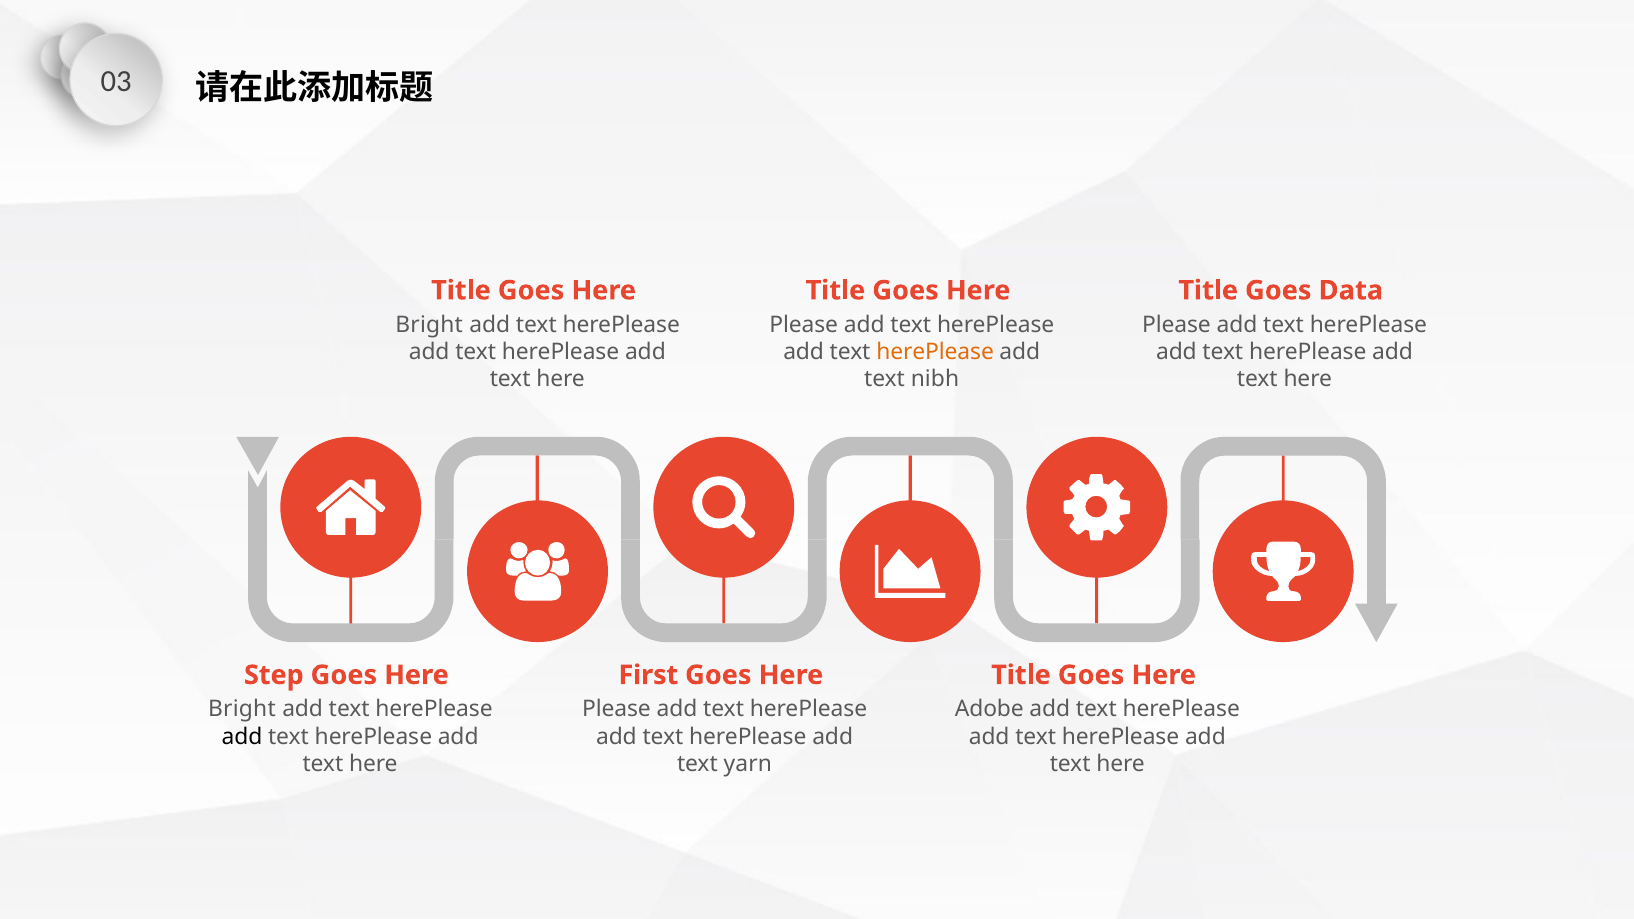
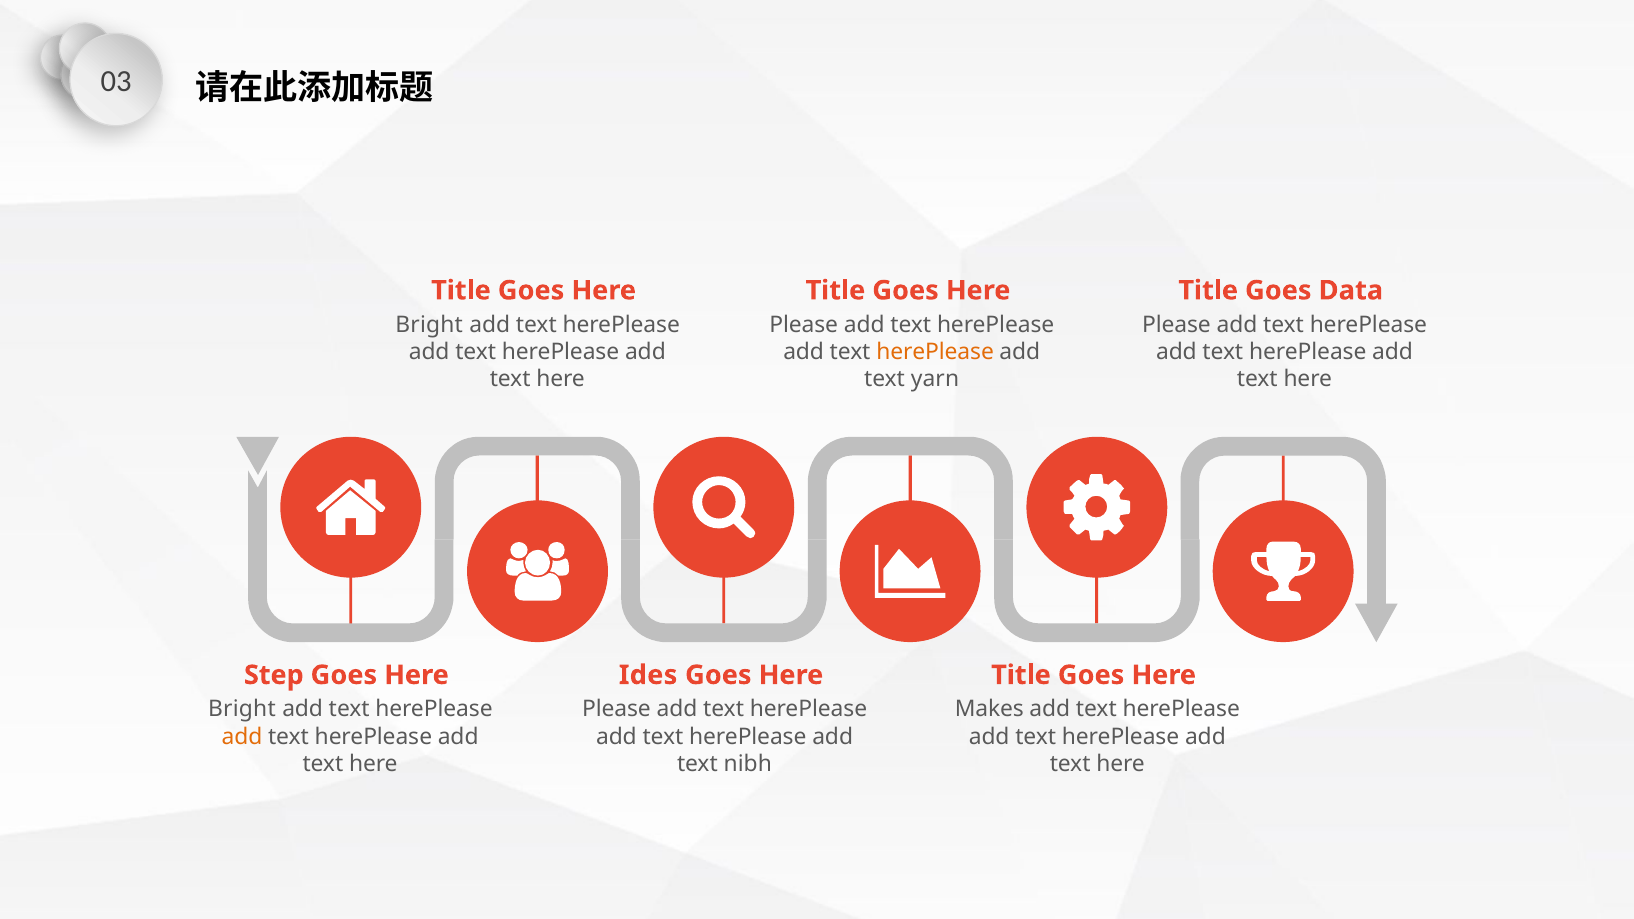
nibh: nibh -> yarn (935, 379)
First: First -> Ides (648, 675)
Adobe: Adobe -> Makes (989, 709)
add colour: black -> orange (242, 737)
yarn: yarn -> nibh (748, 764)
